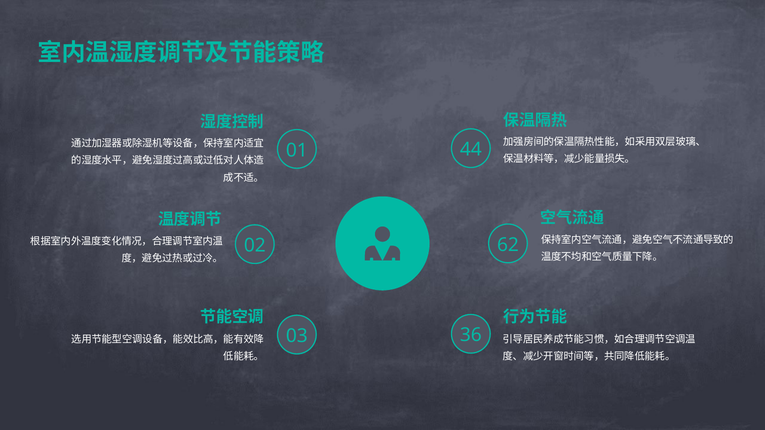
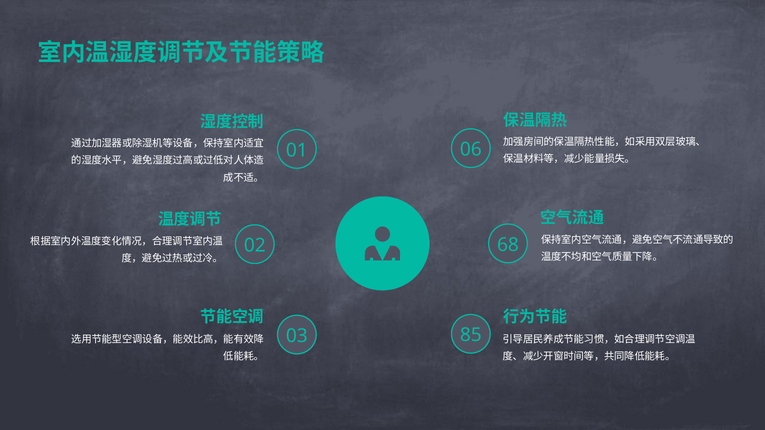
44: 44 -> 06 (471, 150)
62: 62 -> 68 (508, 245)
36: 36 -> 85 (471, 335)
